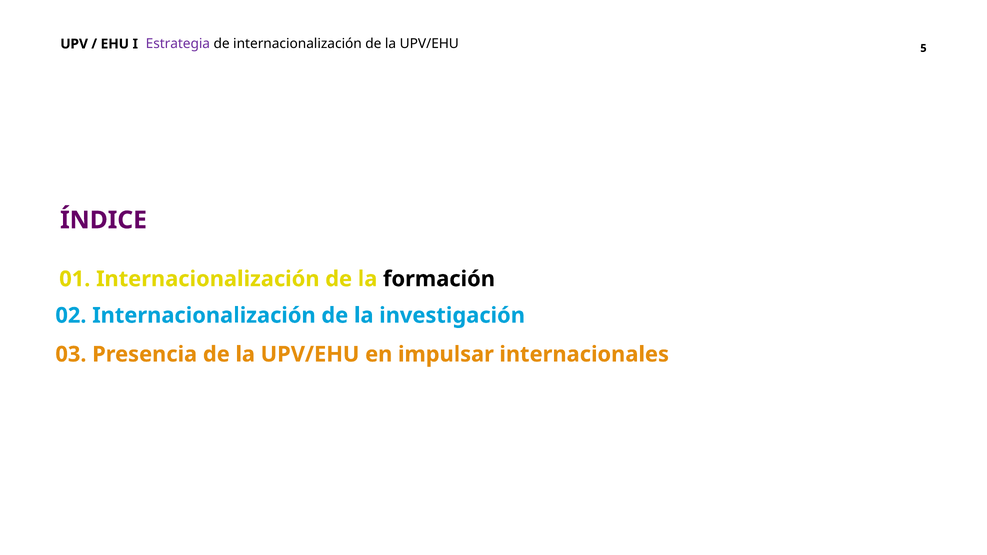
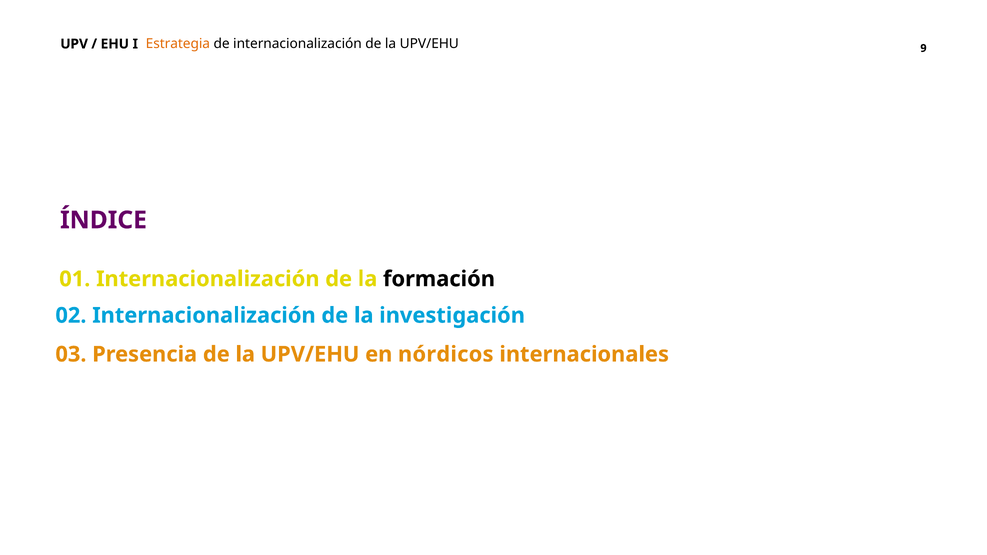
Estrategia colour: purple -> orange (178, 44)
5: 5 -> 9 (923, 48)
impulsar: impulsar -> nórdicos (446, 354)
